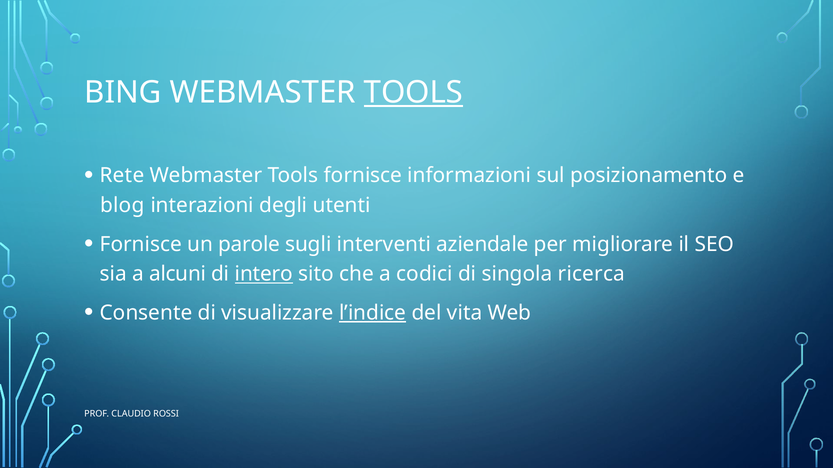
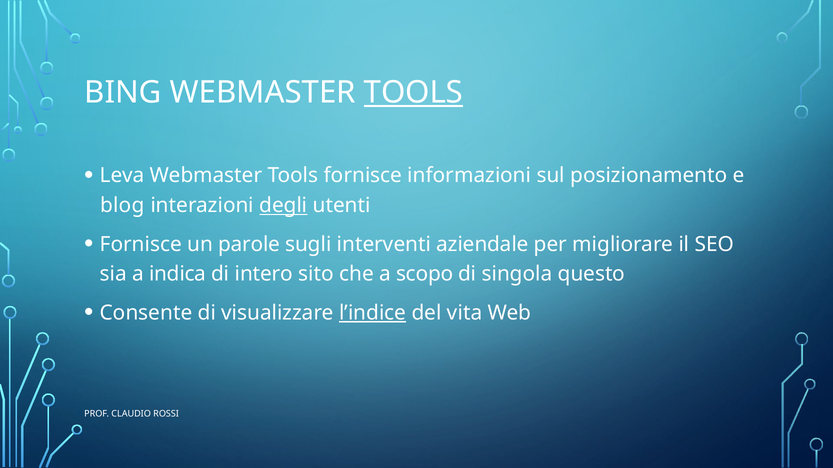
Rete: Rete -> Leva (122, 176)
degli underline: none -> present (283, 206)
alcuni: alcuni -> indica (178, 274)
intero underline: present -> none (264, 274)
codici: codici -> scopo (425, 274)
ricerca: ricerca -> questo (591, 274)
